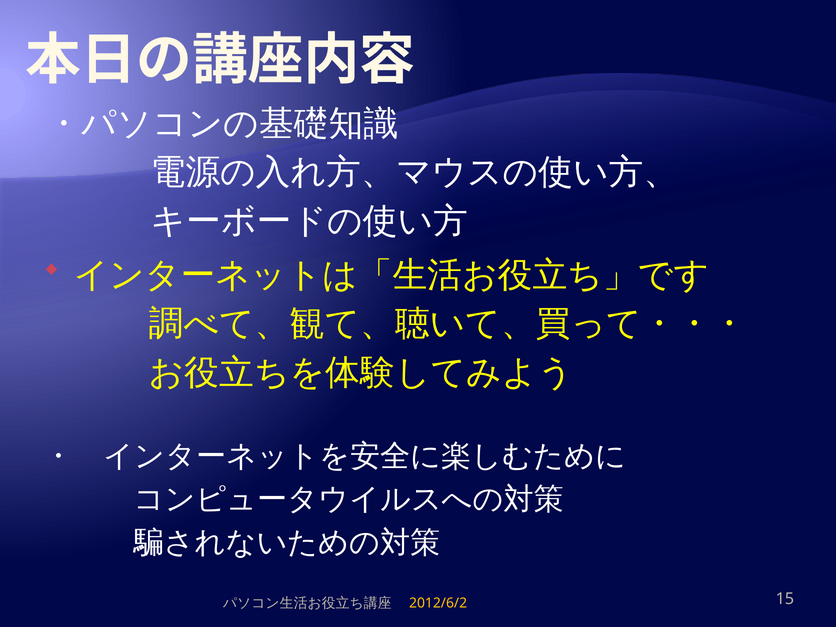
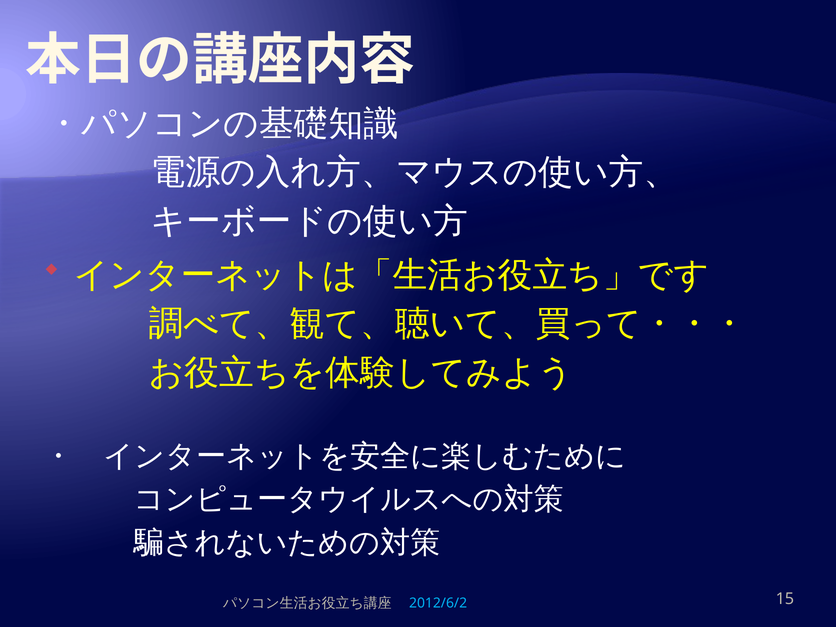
2012/6/2 colour: yellow -> light blue (438, 603)
